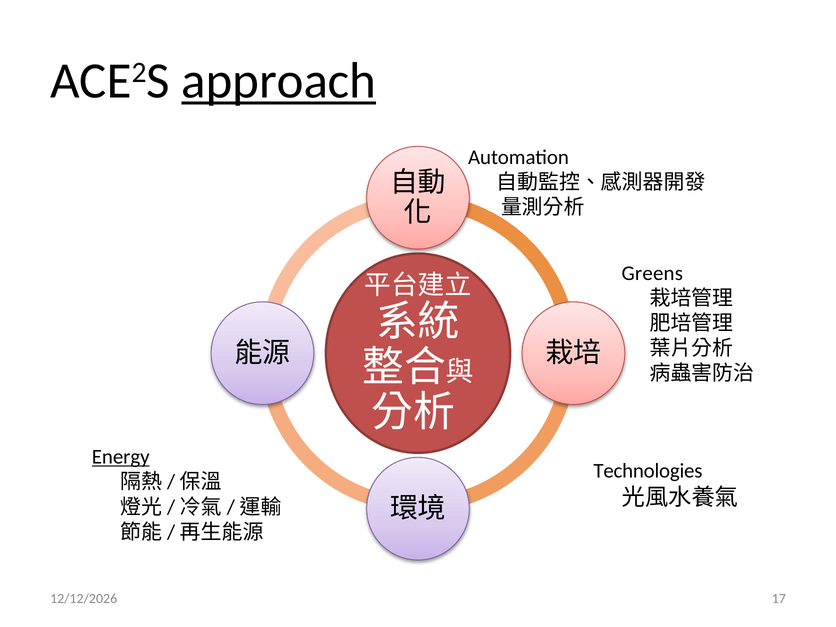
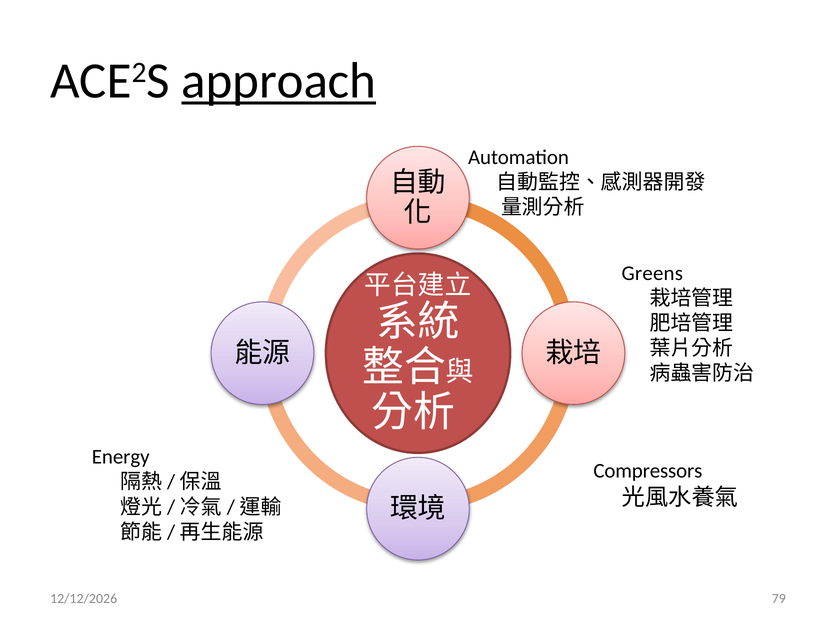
Energy underline: present -> none (121, 457)
Technologies: Technologies -> Compressors (648, 471)
17: 17 -> 79 (779, 599)
